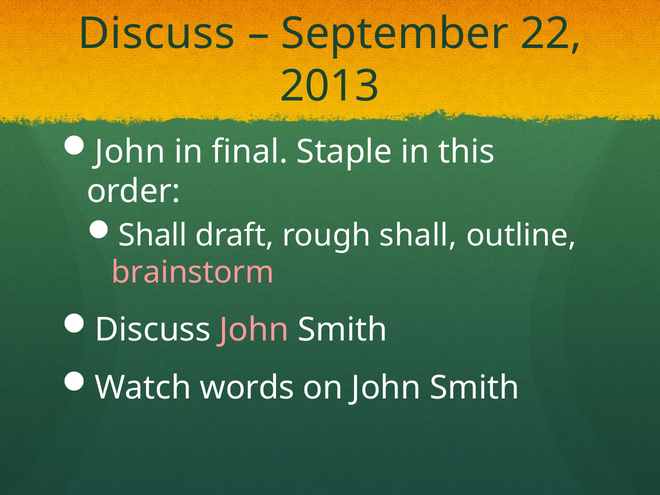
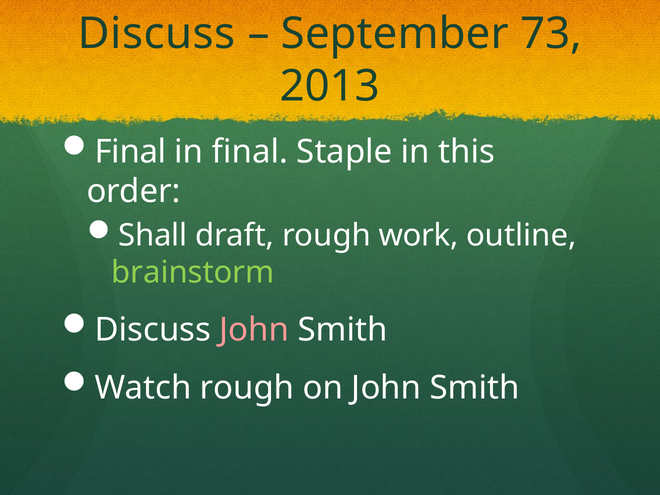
22: 22 -> 73 (551, 34)
John: John -> Final (130, 152)
rough shall: shall -> work (419, 235)
brainstorm colour: pink -> light green (193, 273)
Watch words: words -> rough (247, 388)
